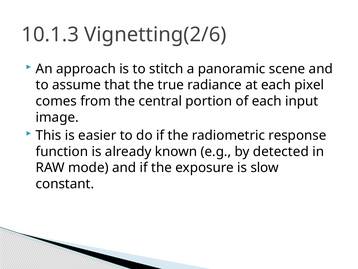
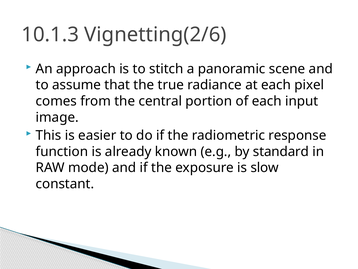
detected: detected -> standard (281, 151)
